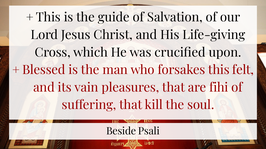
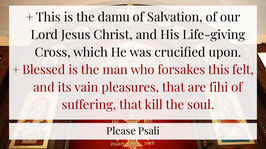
guide: guide -> damu (114, 17)
Beside: Beside -> Please (121, 132)
